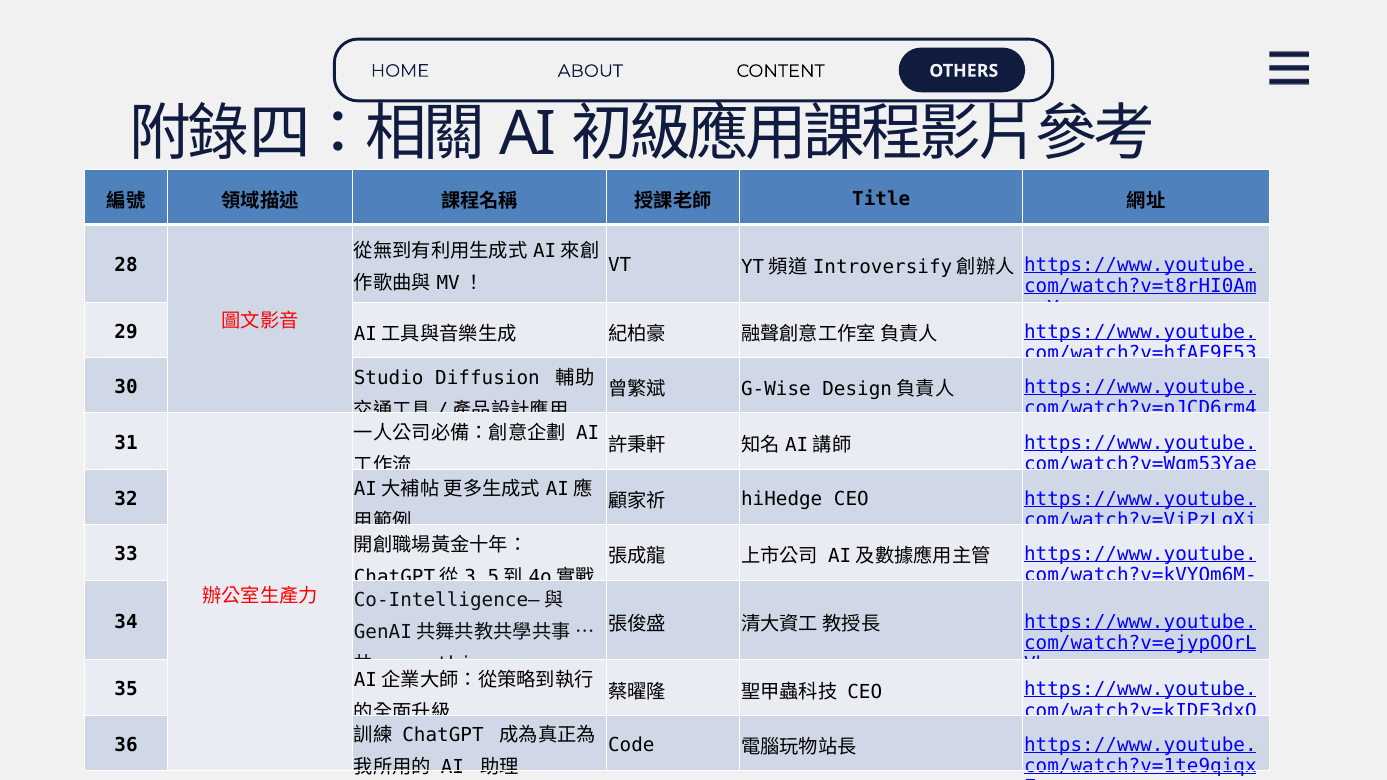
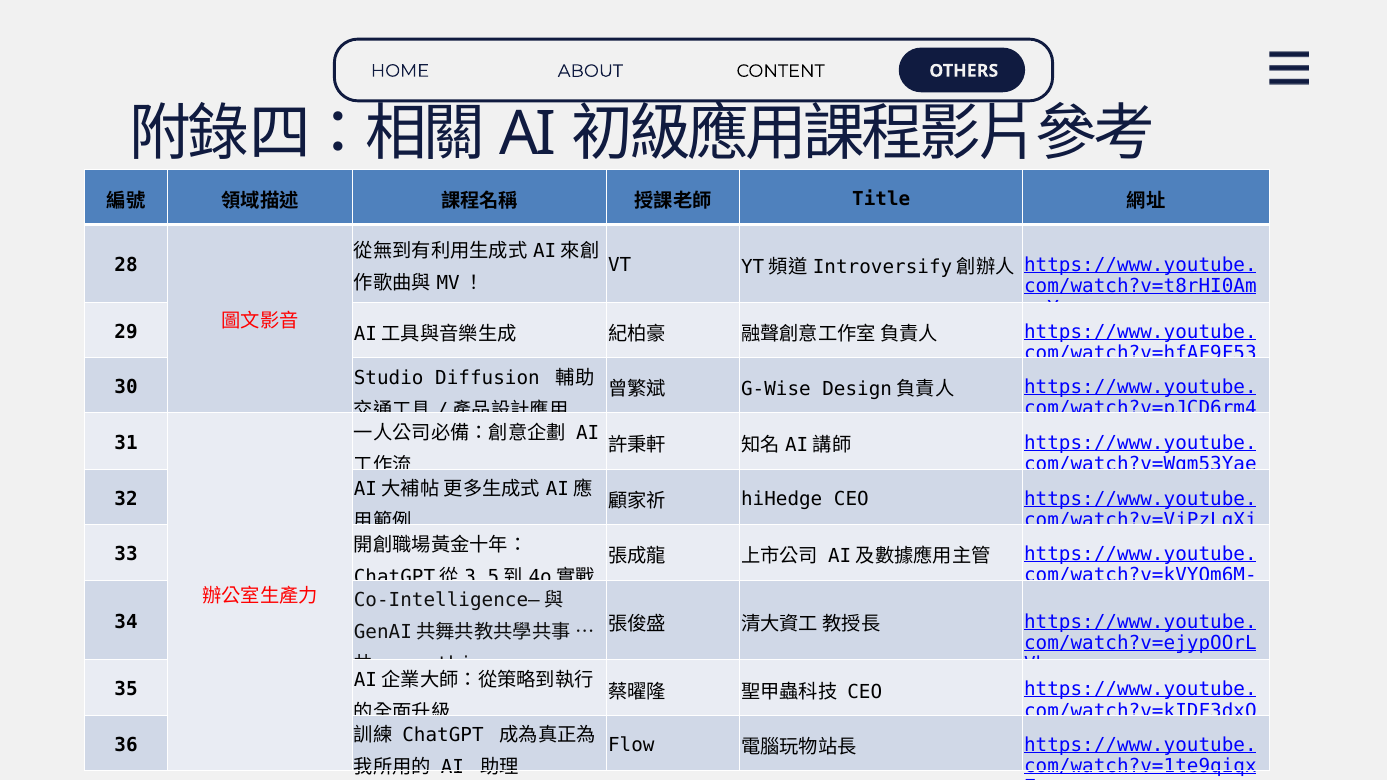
Code: Code -> Flow (631, 745)
